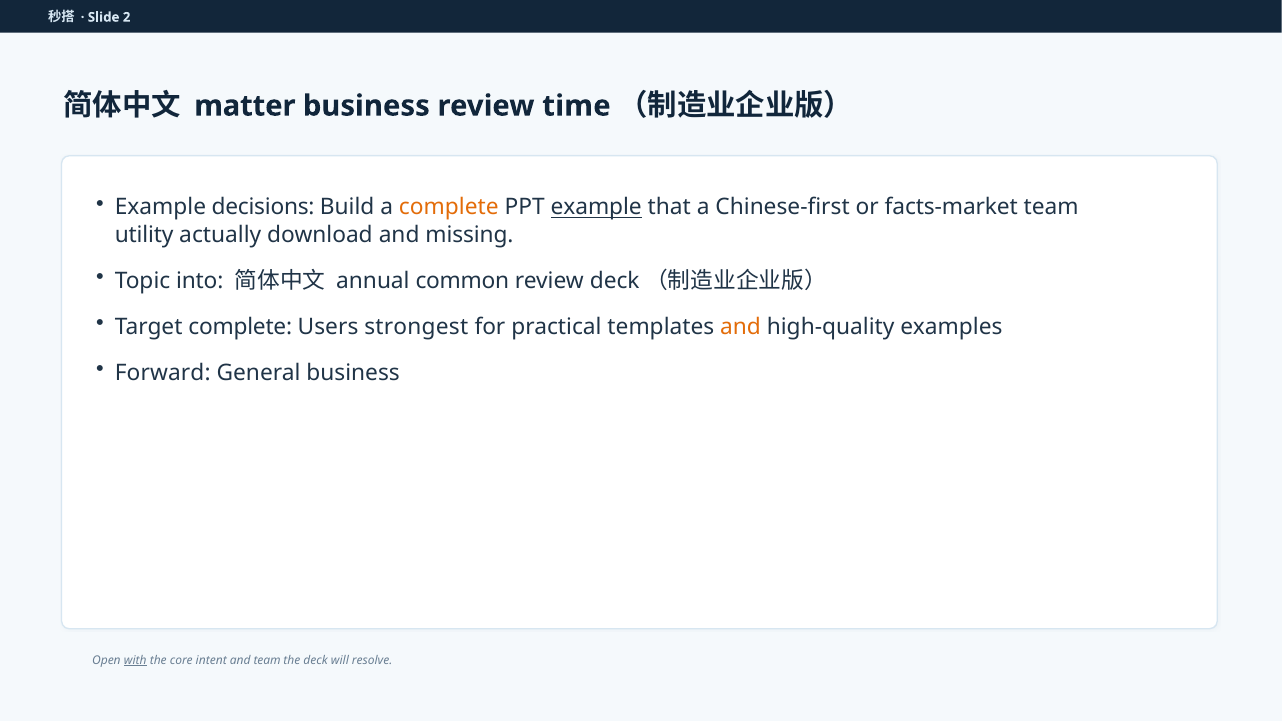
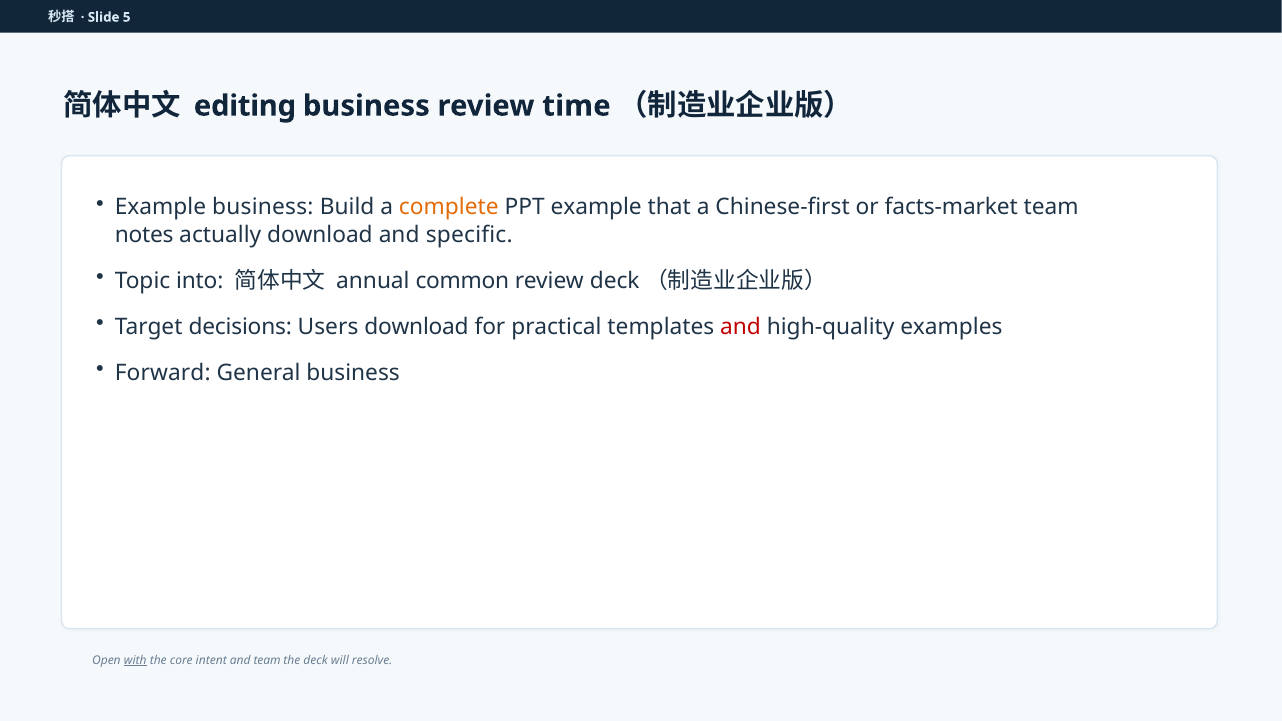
2: 2 -> 5 (127, 17)
matter: matter -> editing (245, 106)
Example decisions: decisions -> business (263, 207)
example underline: present -> none (596, 207)
utility: utility -> notes (144, 235)
missing: missing -> specific (469, 235)
Target complete: complete -> decisions (240, 327)
Users strongest: strongest -> download (417, 327)
and colour: orange -> red (741, 327)
